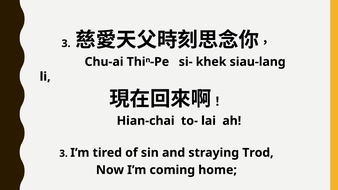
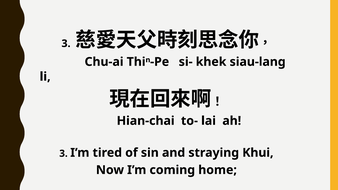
Trod: Trod -> Khui (258, 153)
